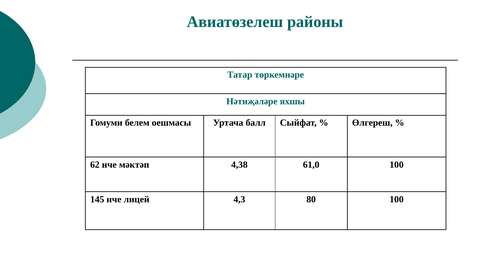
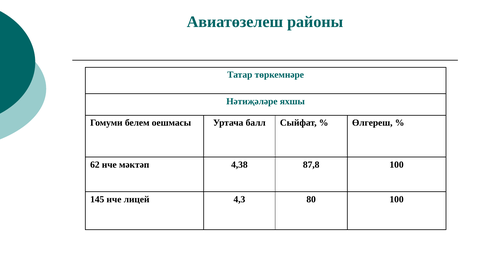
61,0: 61,0 -> 87,8 (311, 165)
